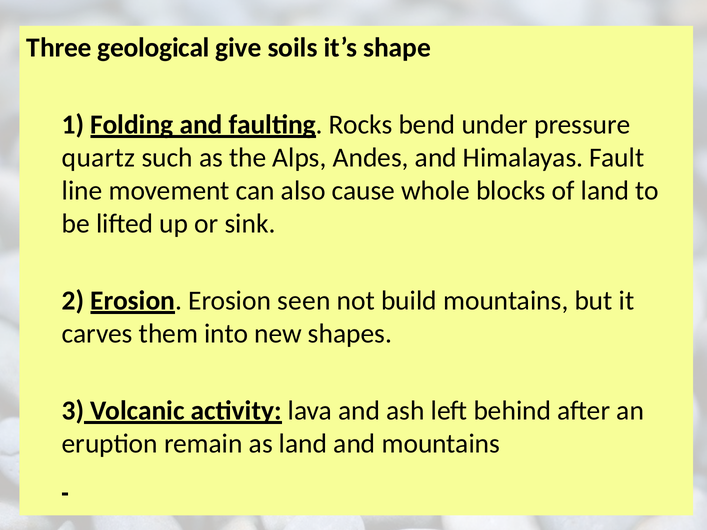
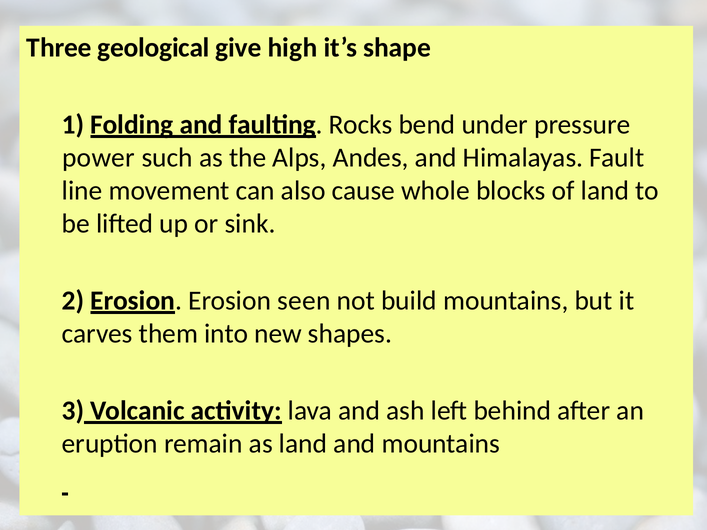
soils: soils -> high (292, 48)
quartz: quartz -> power (99, 158)
